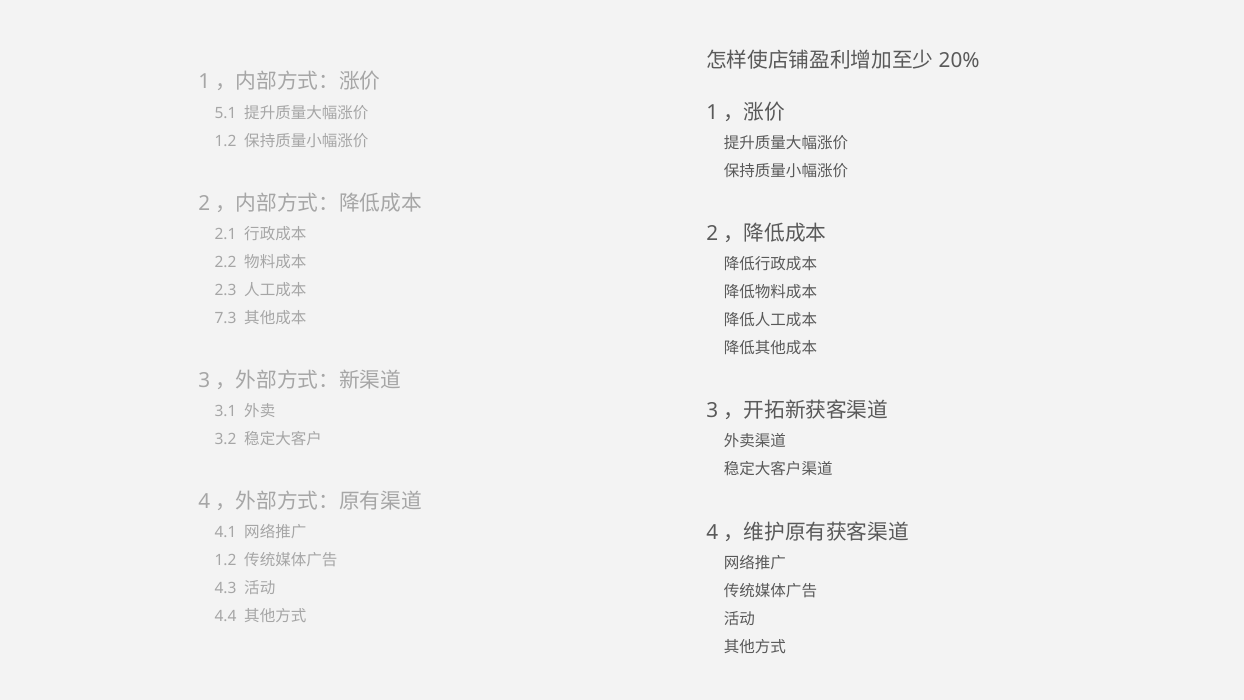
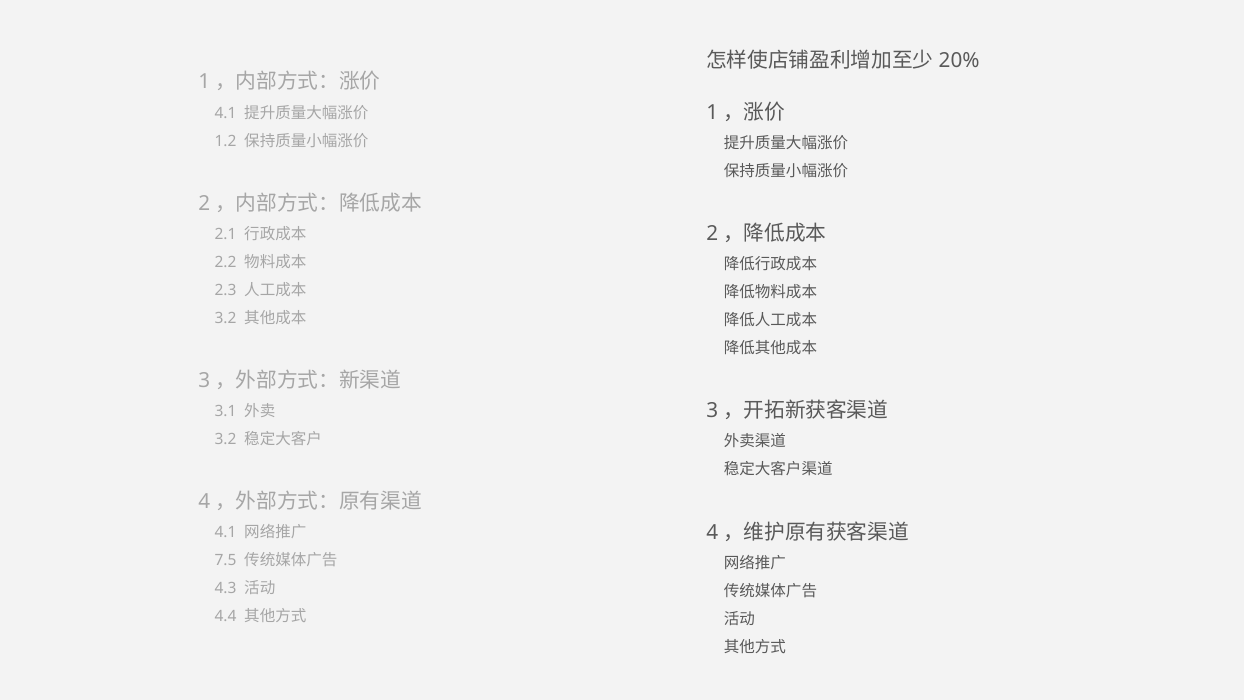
5.1: 5.1 -> 4.1 (226, 113)
7.3: 7.3 -> 3.2 (226, 318)
1.2: 1.2 -> 7.5 (226, 561)
